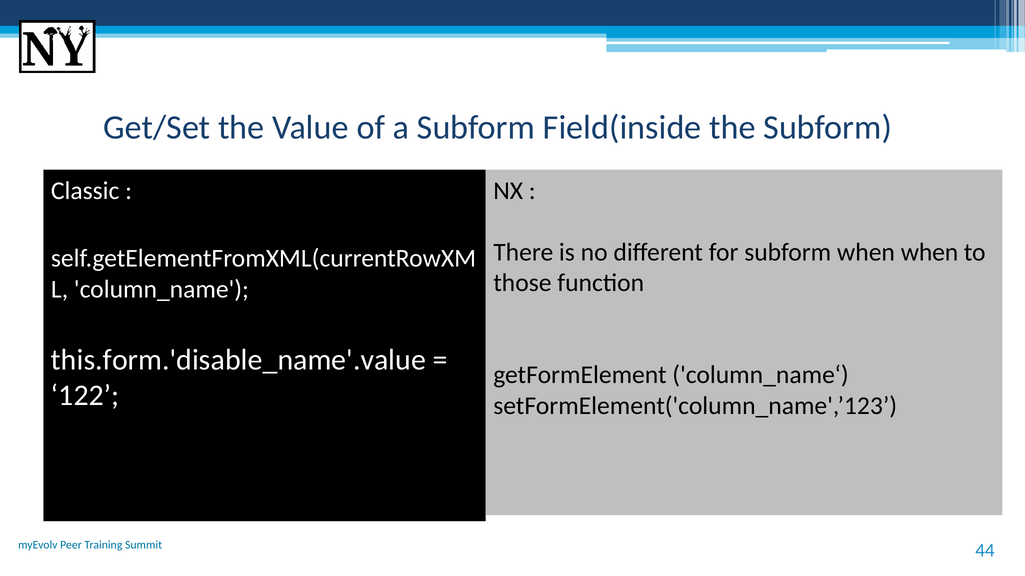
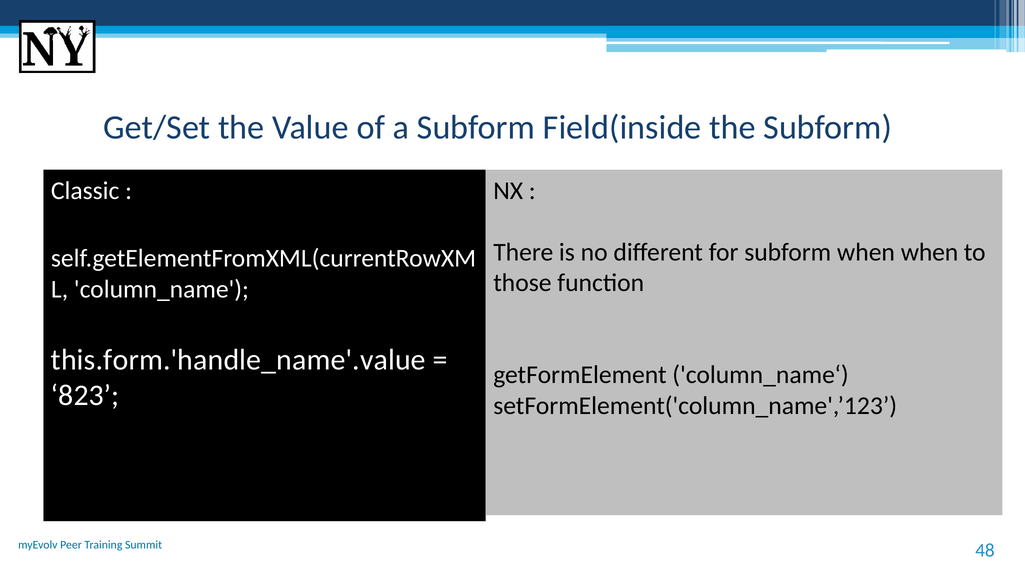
this.form.'disable_name'.value: this.form.'disable_name'.value -> this.form.'handle_name'.value (238, 360)
122: 122 -> 823 (85, 396)
44: 44 -> 48 (985, 551)
